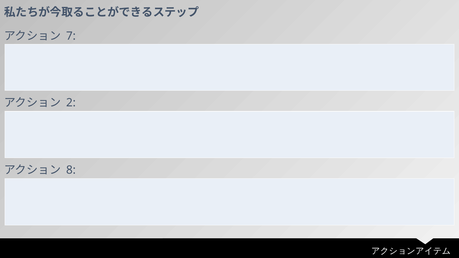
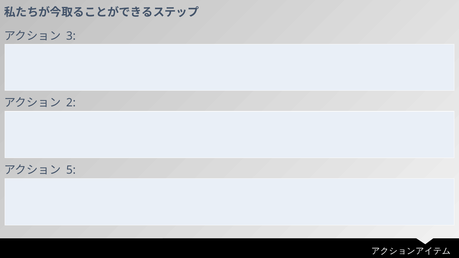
7: 7 -> 3 (71, 36)
8: 8 -> 5 (71, 170)
